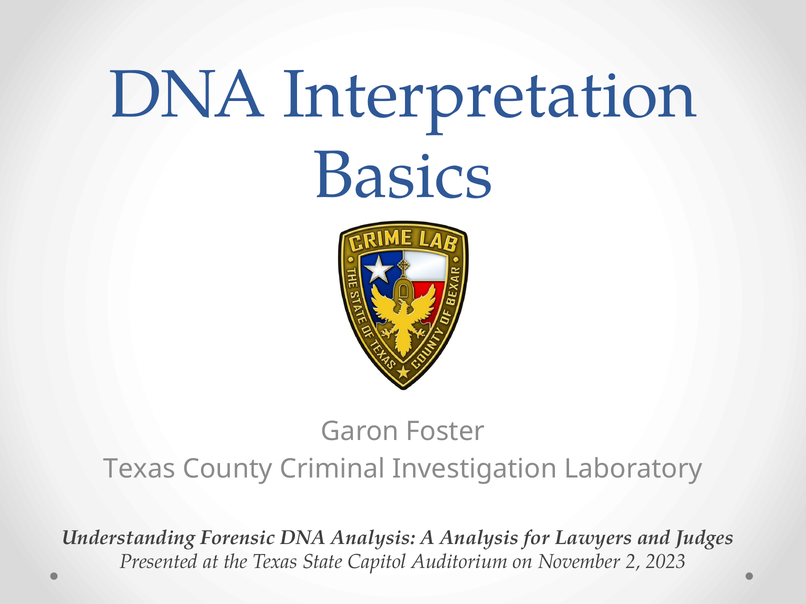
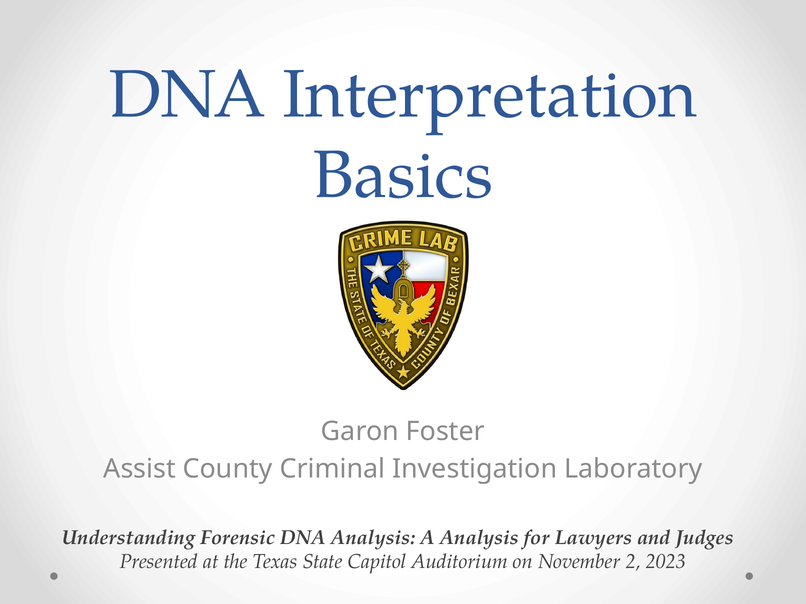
Texas: Texas -> Assist (140, 469)
